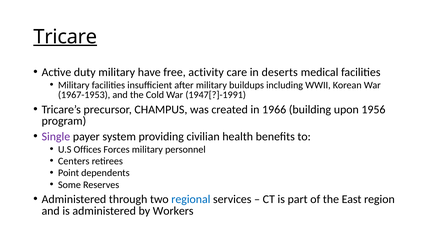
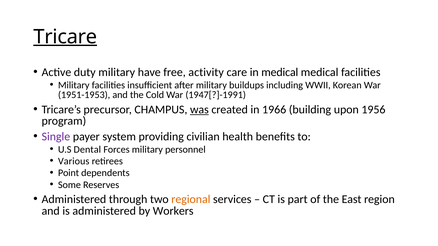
in deserts: deserts -> medical (280, 73)
1967-1953: 1967-1953 -> 1951-1953 (84, 95)
was underline: none -> present (199, 110)
Offices: Offices -> Dental (87, 150)
Centers: Centers -> Various (74, 161)
regional colour: blue -> orange (191, 200)
